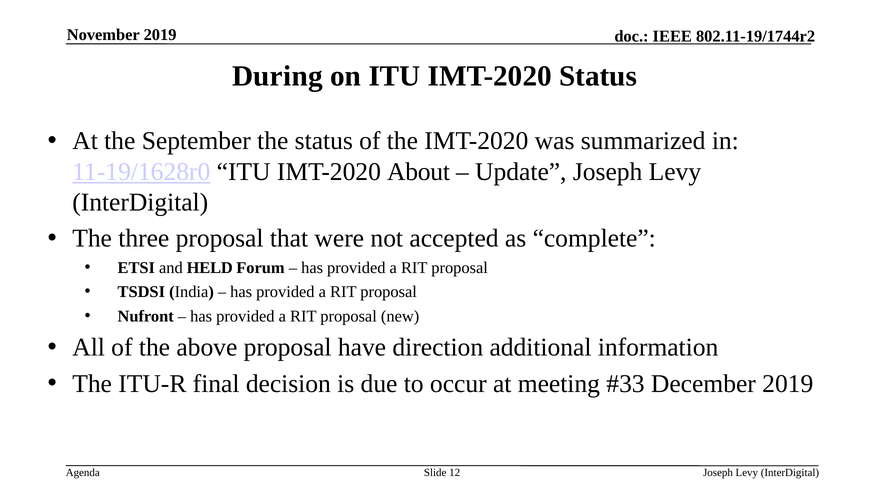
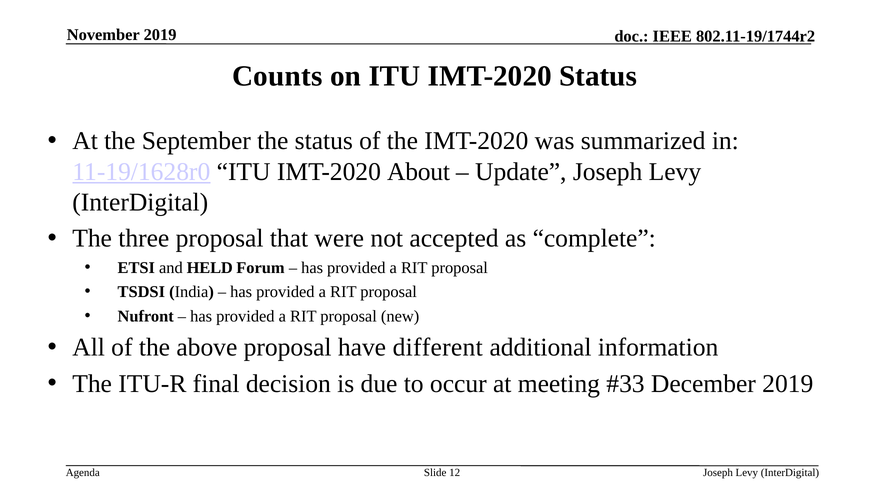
During: During -> Counts (277, 76)
direction: direction -> different (438, 348)
